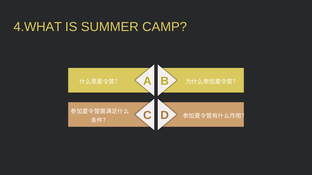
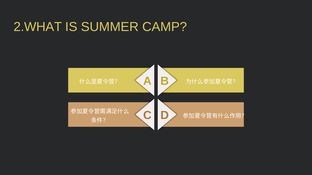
4.WHAT: 4.WHAT -> 2.WHAT (38, 27)
